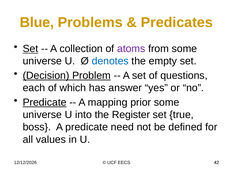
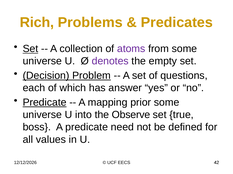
Blue: Blue -> Rich (37, 23)
denotes colour: blue -> purple (110, 61)
Register: Register -> Observe (131, 115)
